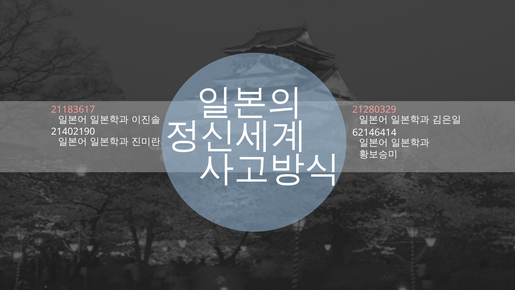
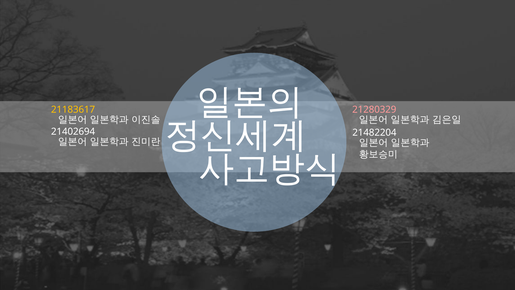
21183617 colour: pink -> yellow (73, 110)
21402190: 21402190 -> 21402694 (73, 132)
62146414: 62146414 -> 21482204 (374, 133)
